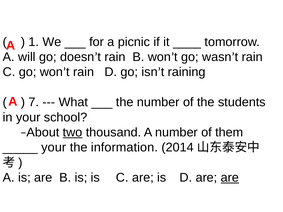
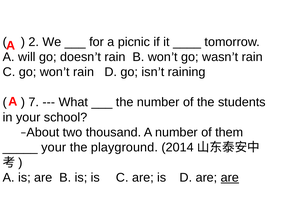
1: 1 -> 2 (34, 42)
two underline: present -> none (73, 133)
information: information -> playground (124, 148)
